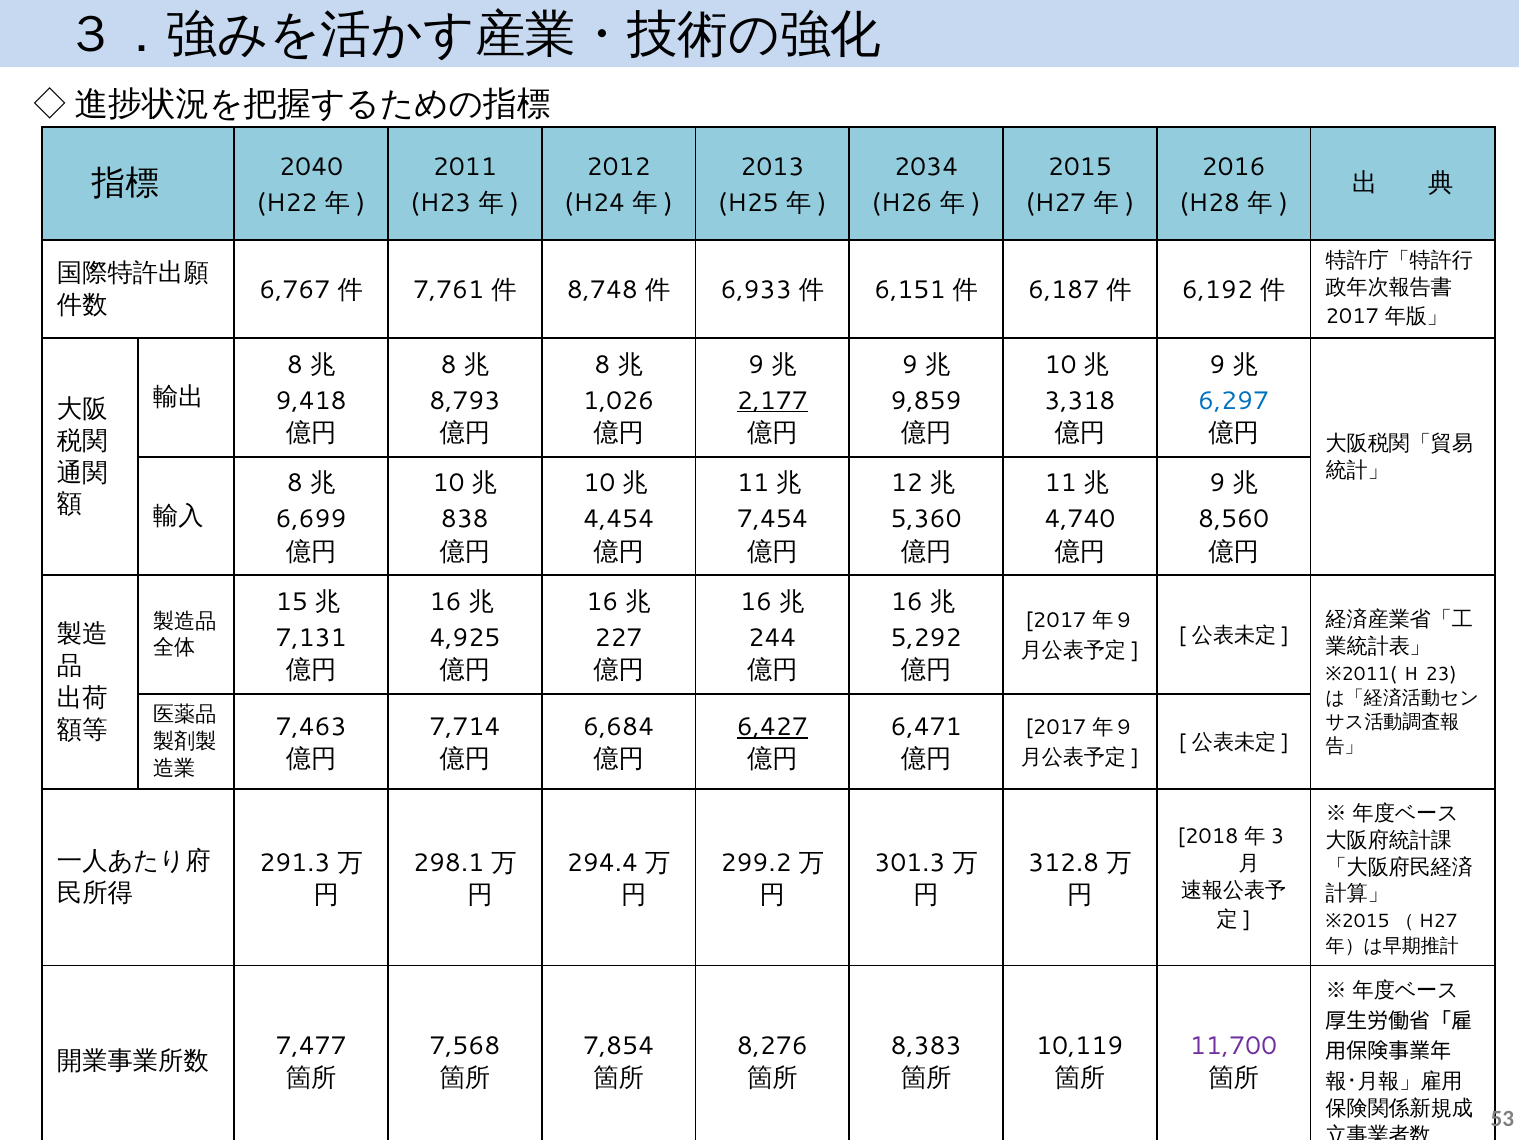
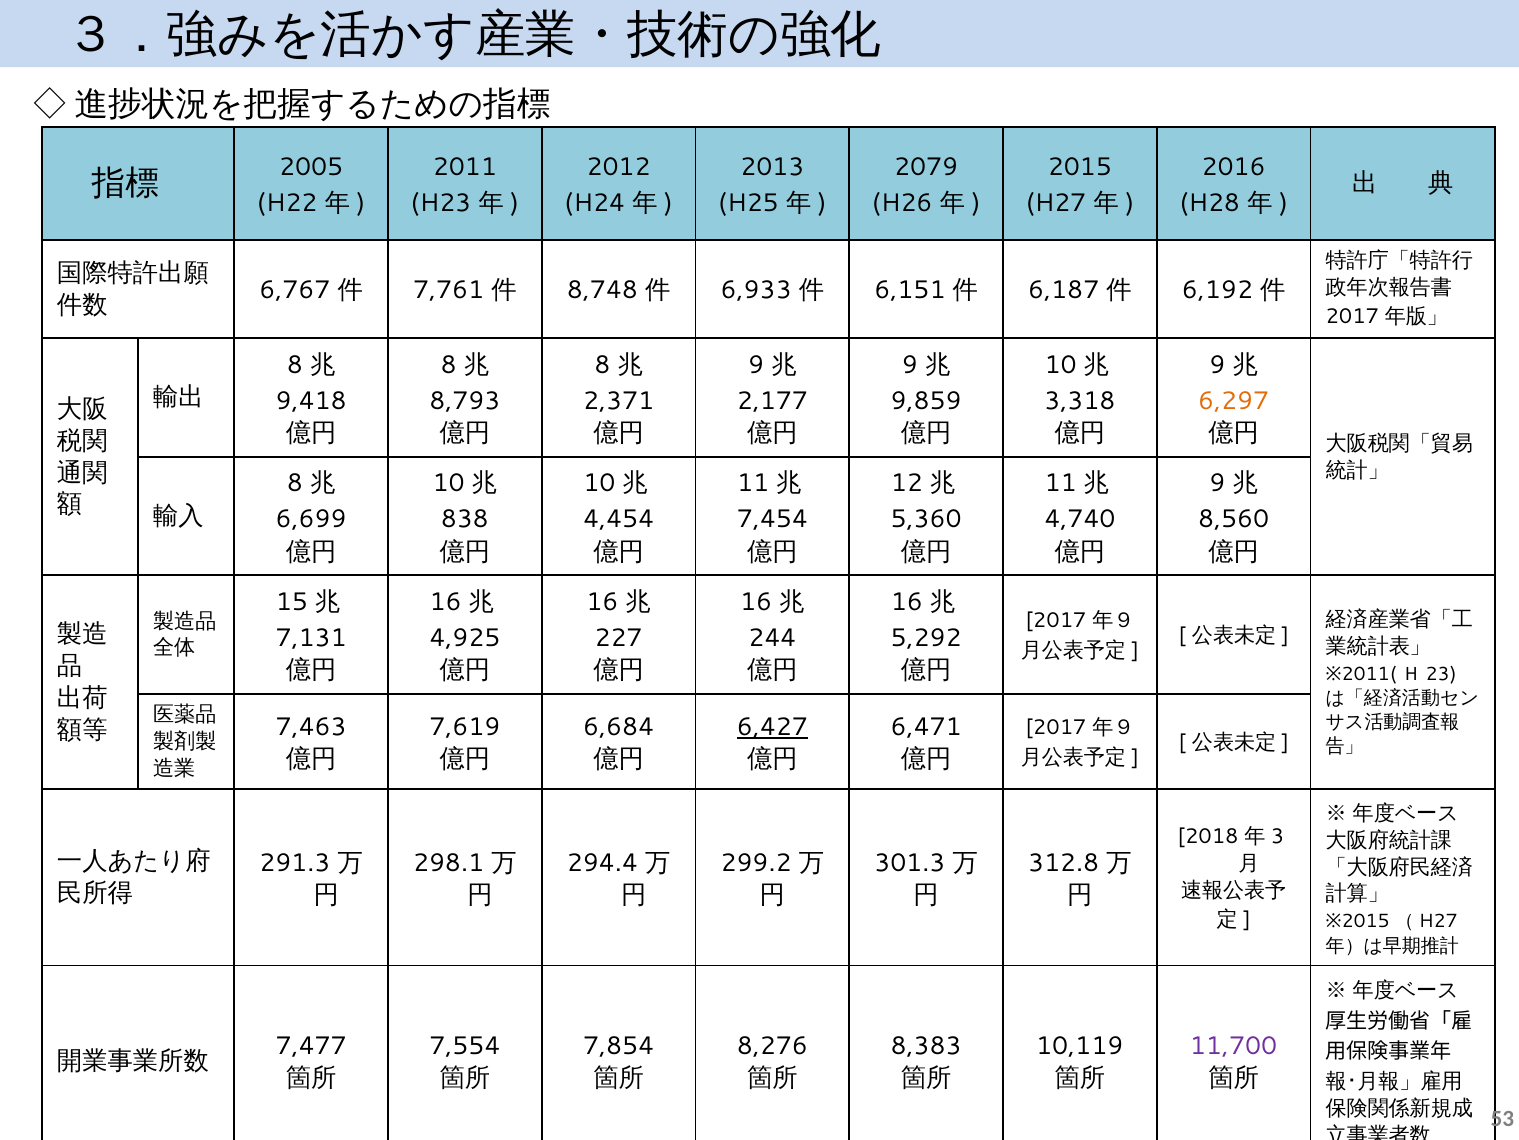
2040: 2040 -> 2005 (311, 167)
2034: 2034 -> 2079 (926, 167)
1,026: 1,026 -> 2,371 (619, 400)
2,177 underline: present -> none (772, 400)
6,297 colour: blue -> orange (1234, 400)
7,714: 7,714 -> 7,619 (465, 727)
7,568: 7,568 -> 7,554 (465, 1046)
